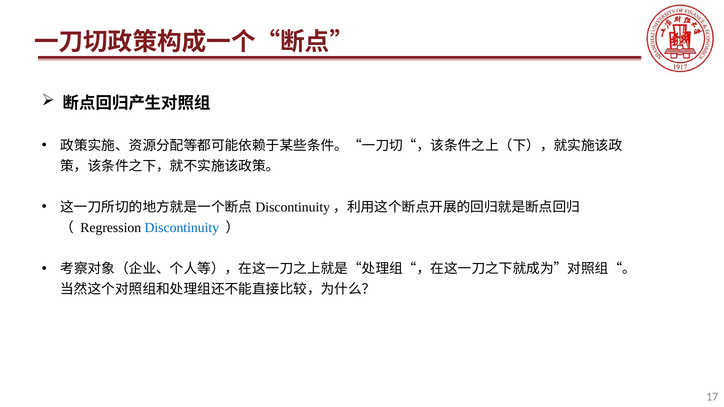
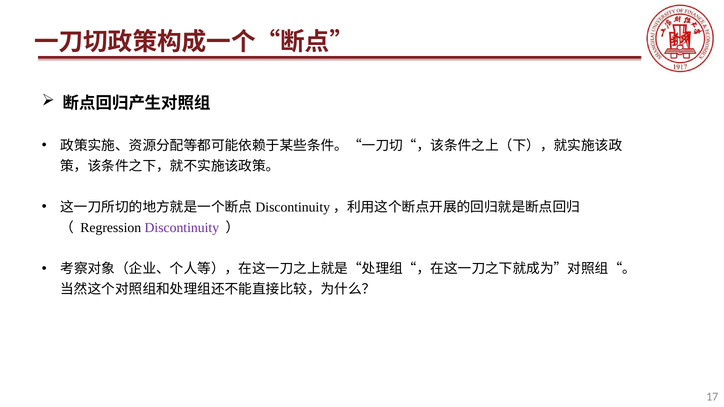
Discontinuity colour: blue -> purple (182, 228)
